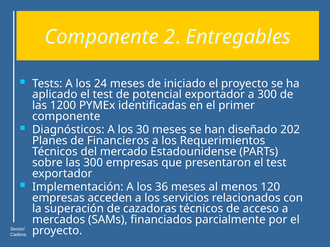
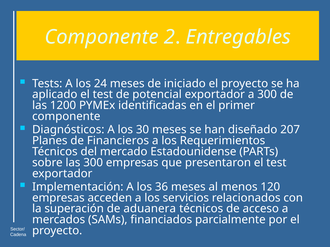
202: 202 -> 207 (290, 130)
cazadoras: cazadoras -> aduanera (150, 209)
